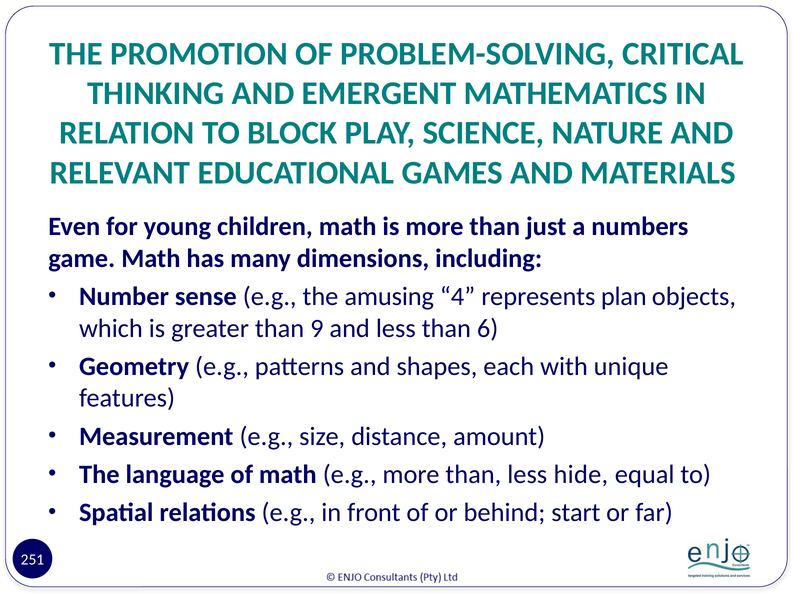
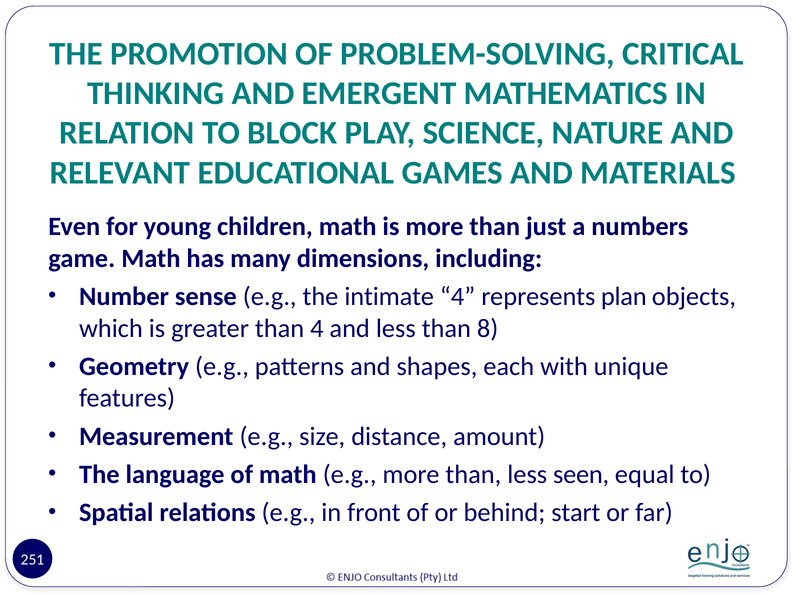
amusing: amusing -> intimate (389, 296)
than 9: 9 -> 4 (317, 328)
6: 6 -> 8 (488, 328)
hide: hide -> seen (581, 474)
